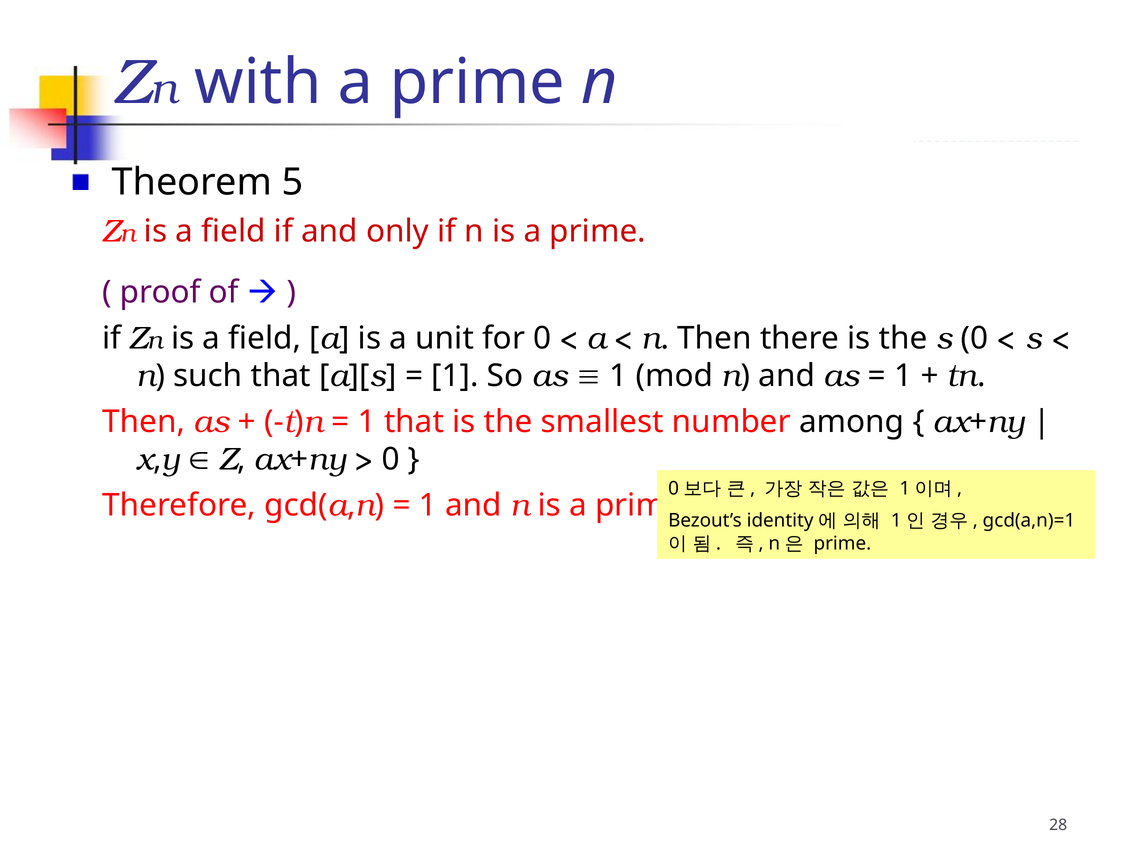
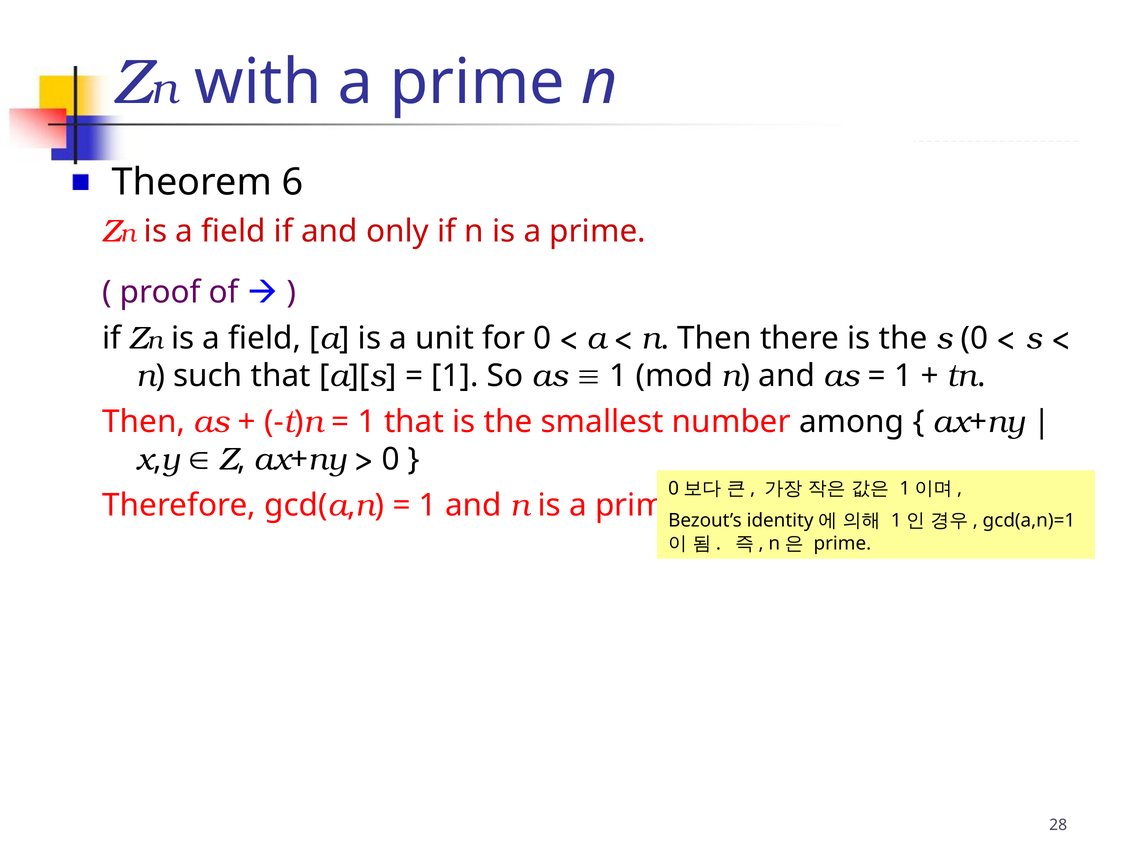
5: 5 -> 6 (293, 182)
